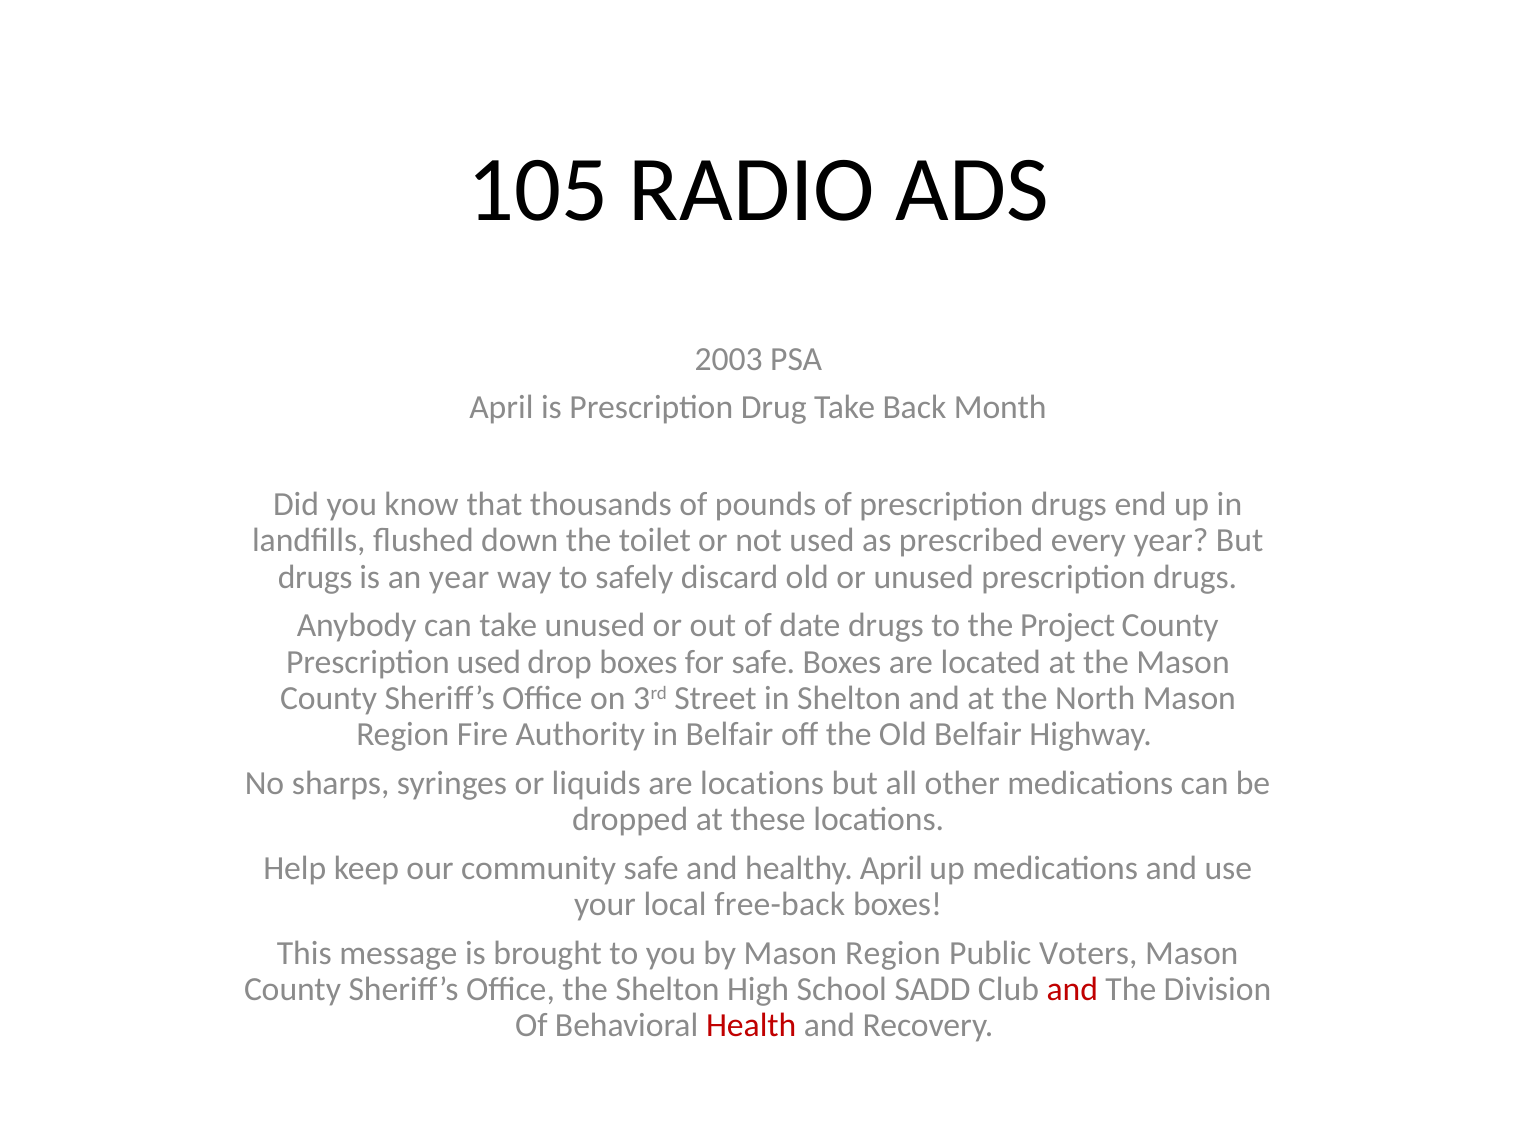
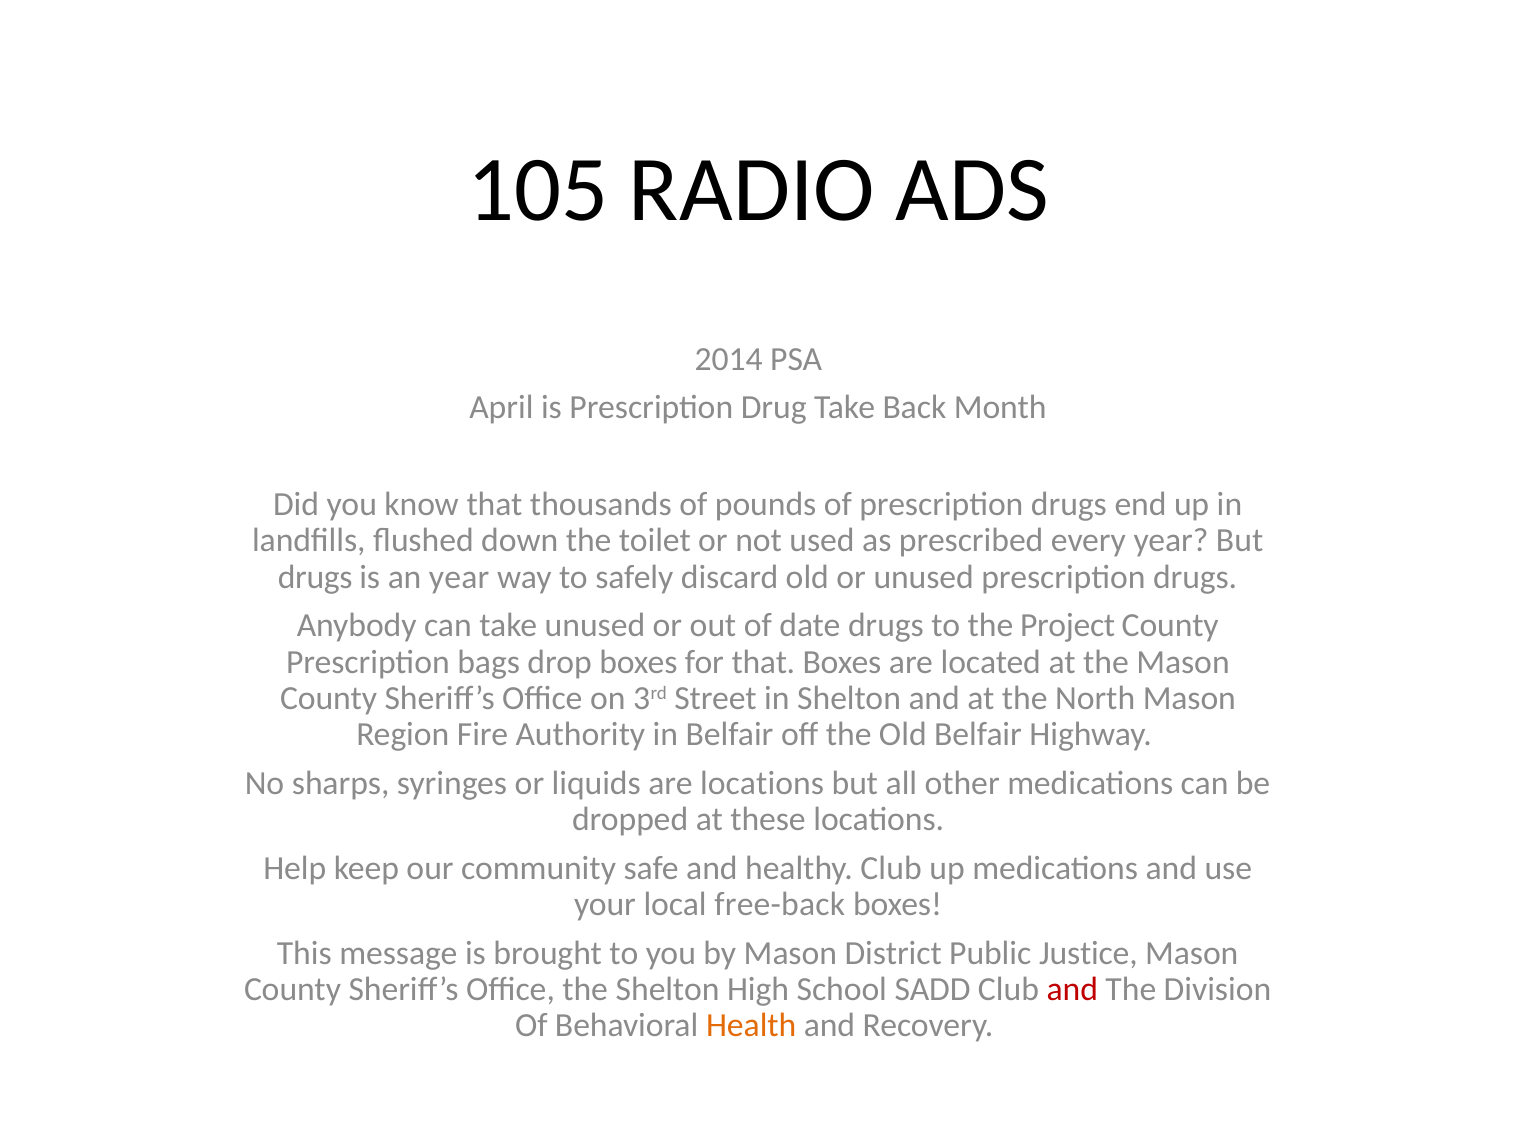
2003: 2003 -> 2014 (729, 359)
Prescription used: used -> bags (489, 662)
for safe: safe -> that (763, 662)
healthy April: April -> Club (891, 868)
by Mason Region: Region -> District (893, 953)
Voters: Voters -> Justice (1088, 953)
Health colour: red -> orange (751, 1026)
